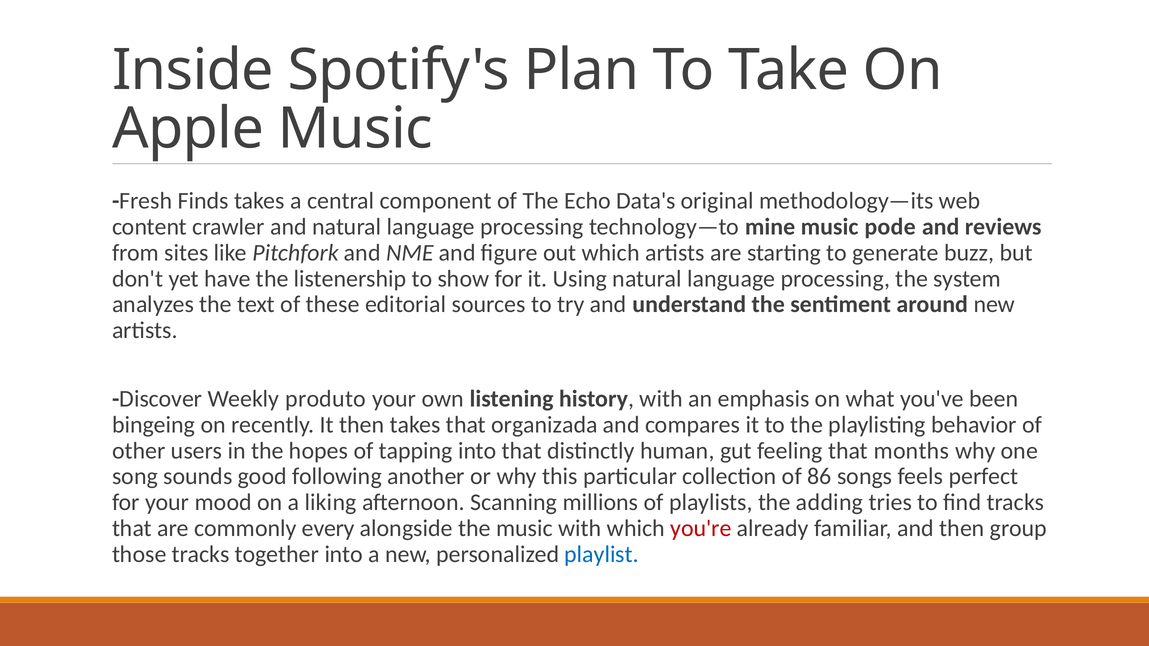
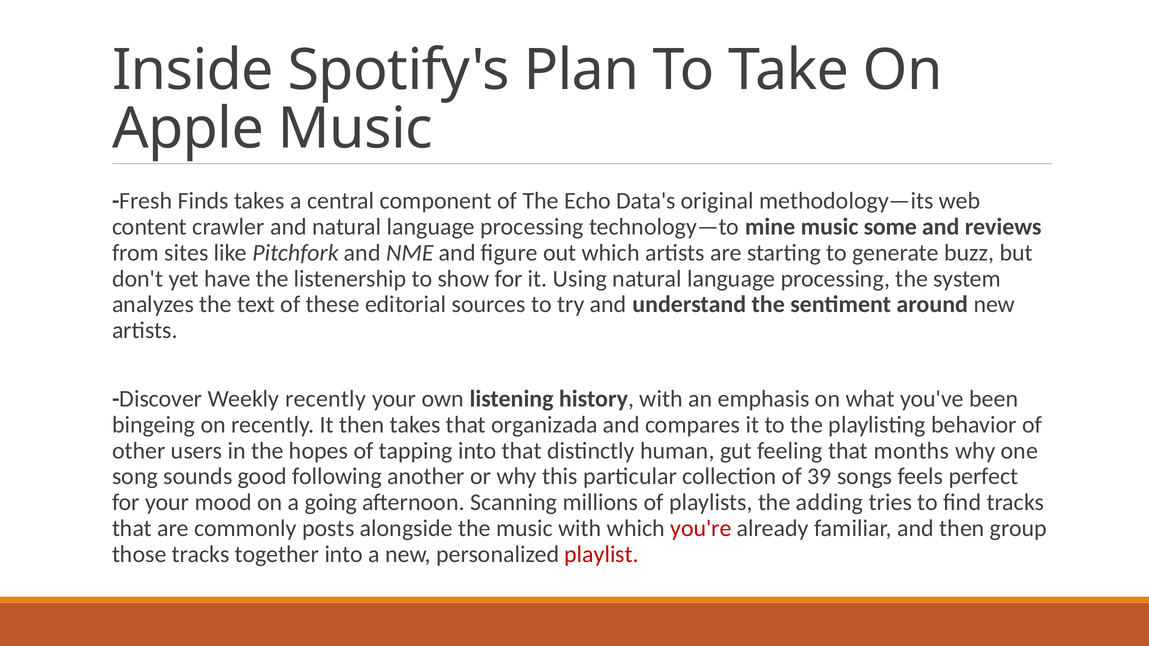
pode: pode -> some (890, 227)
Weekly produto: produto -> recently (326, 399)
86: 86 -> 39 (819, 477)
liking: liking -> going (331, 503)
every: every -> posts (328, 529)
playlist colour: blue -> red (602, 554)
